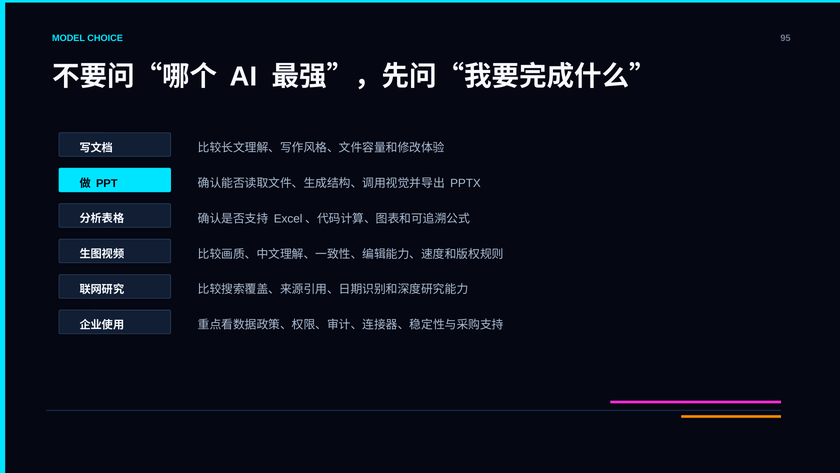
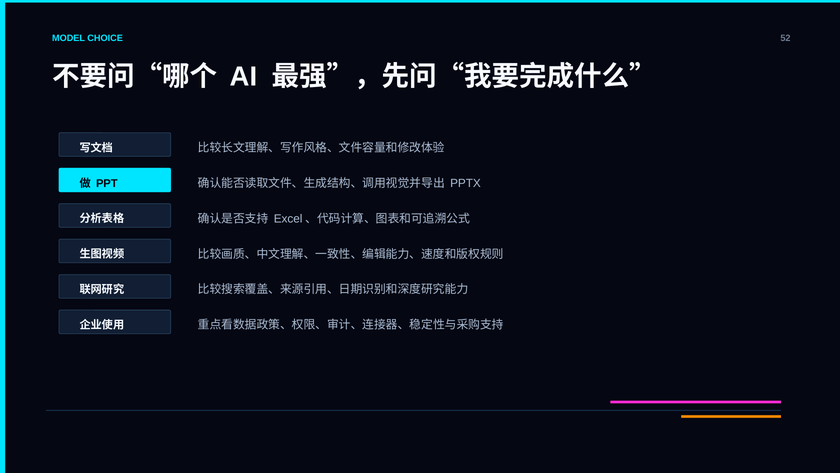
95: 95 -> 52 (786, 38)
